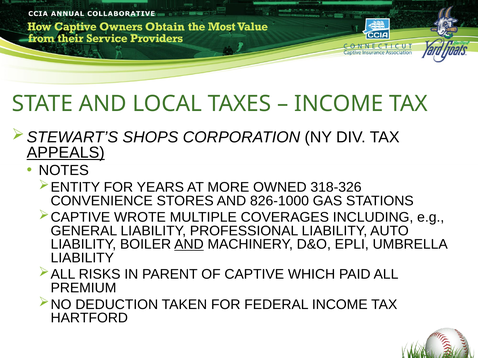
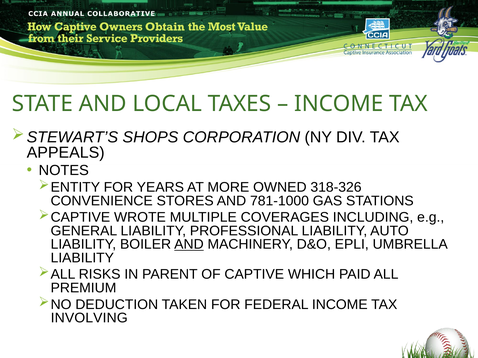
APPEALS underline: present -> none (66, 153)
826-1000: 826-1000 -> 781-1000 (279, 201)
HARTFORD: HARTFORD -> INVOLVING (89, 318)
